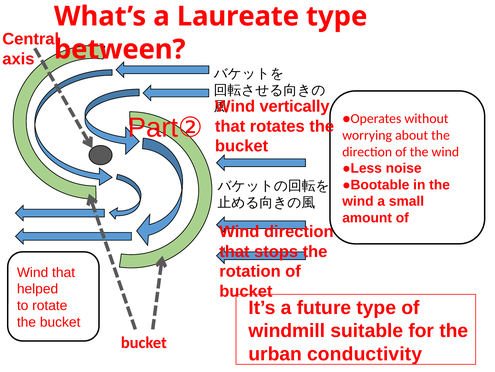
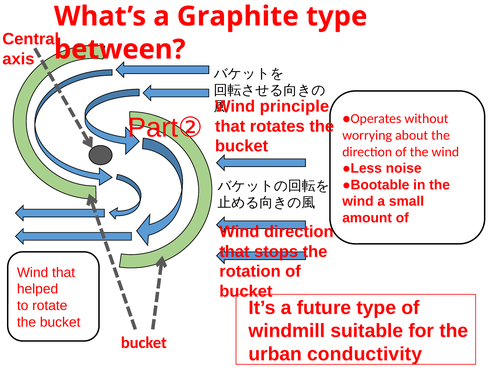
Laureate: Laureate -> Graphite (238, 16)
vertically: vertically -> principle (294, 106)
